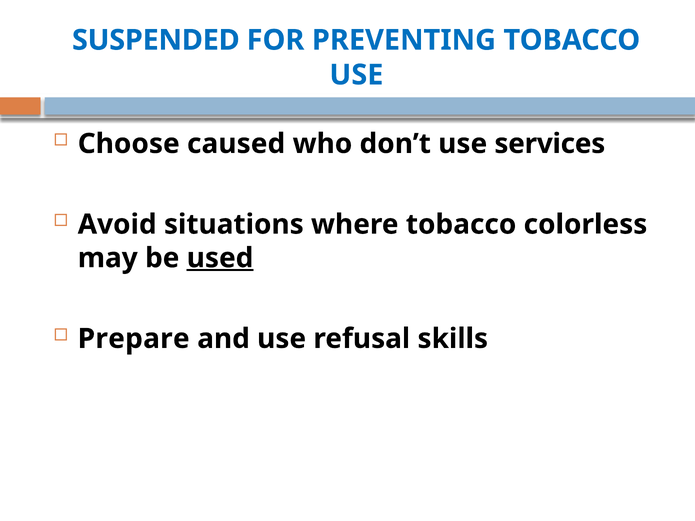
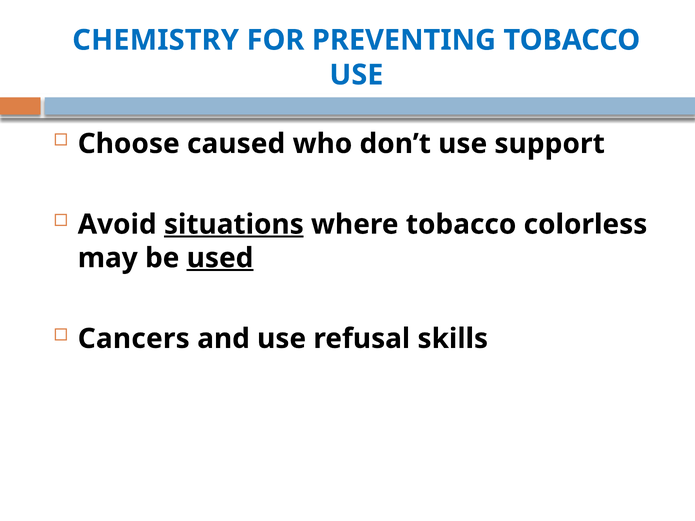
SUSPENDED: SUSPENDED -> CHEMISTRY (156, 40)
services: services -> support (550, 144)
situations underline: none -> present (234, 225)
Prepare: Prepare -> Cancers (134, 339)
